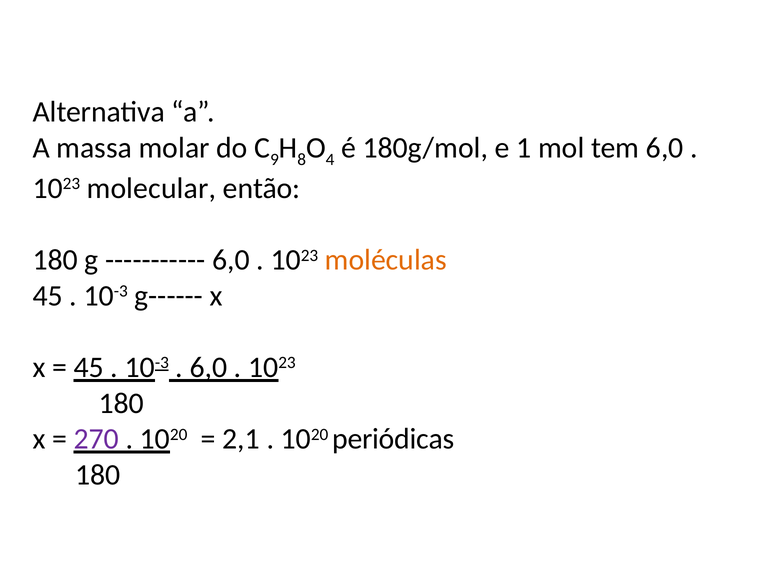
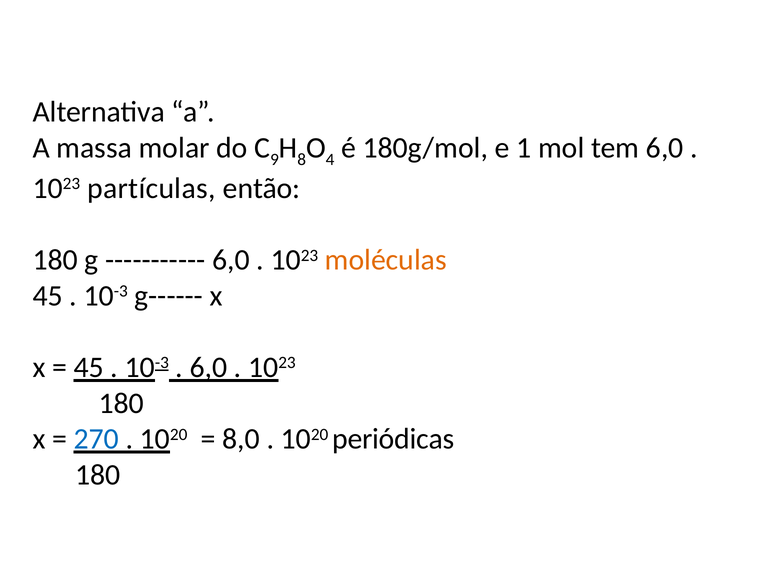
molecular: molecular -> partículas (151, 188)
270 colour: purple -> blue (96, 439)
2,1: 2,1 -> 8,0 (241, 439)
